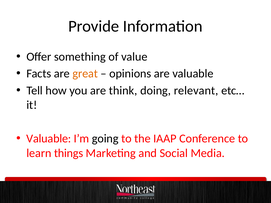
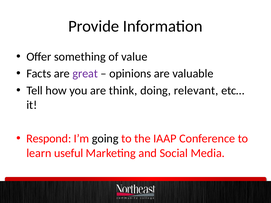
great colour: orange -> purple (85, 74)
Valuable: Valuable -> Respond (49, 139)
things: things -> useful (69, 153)
